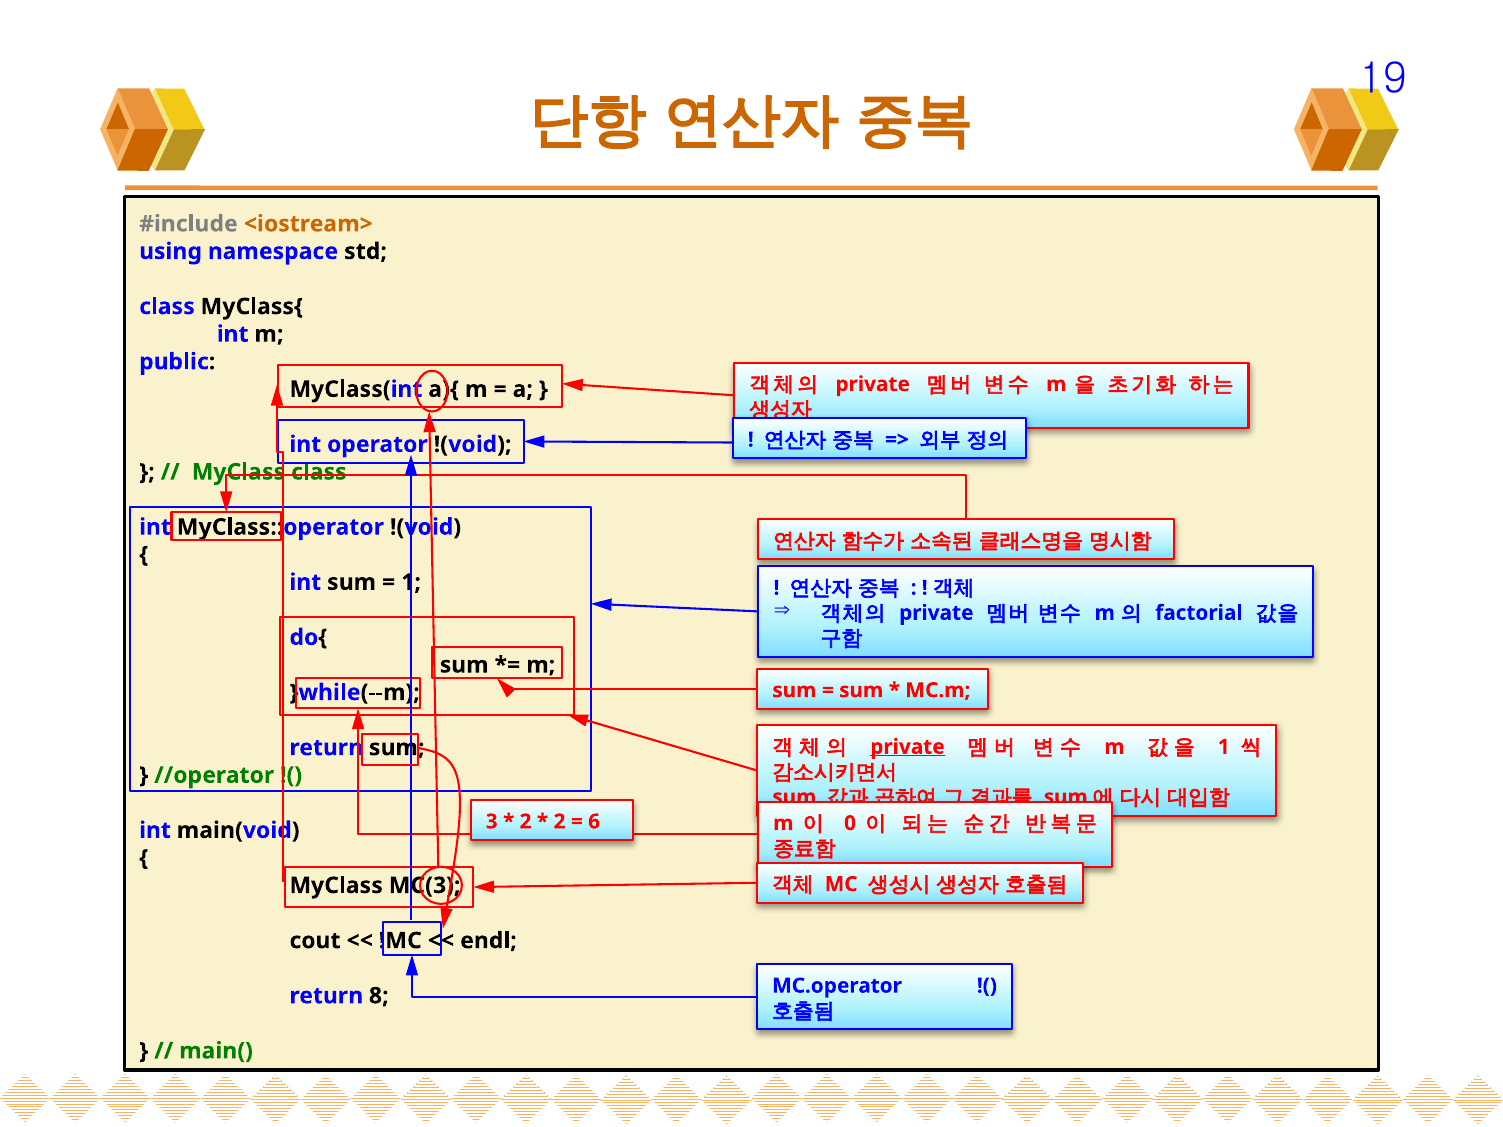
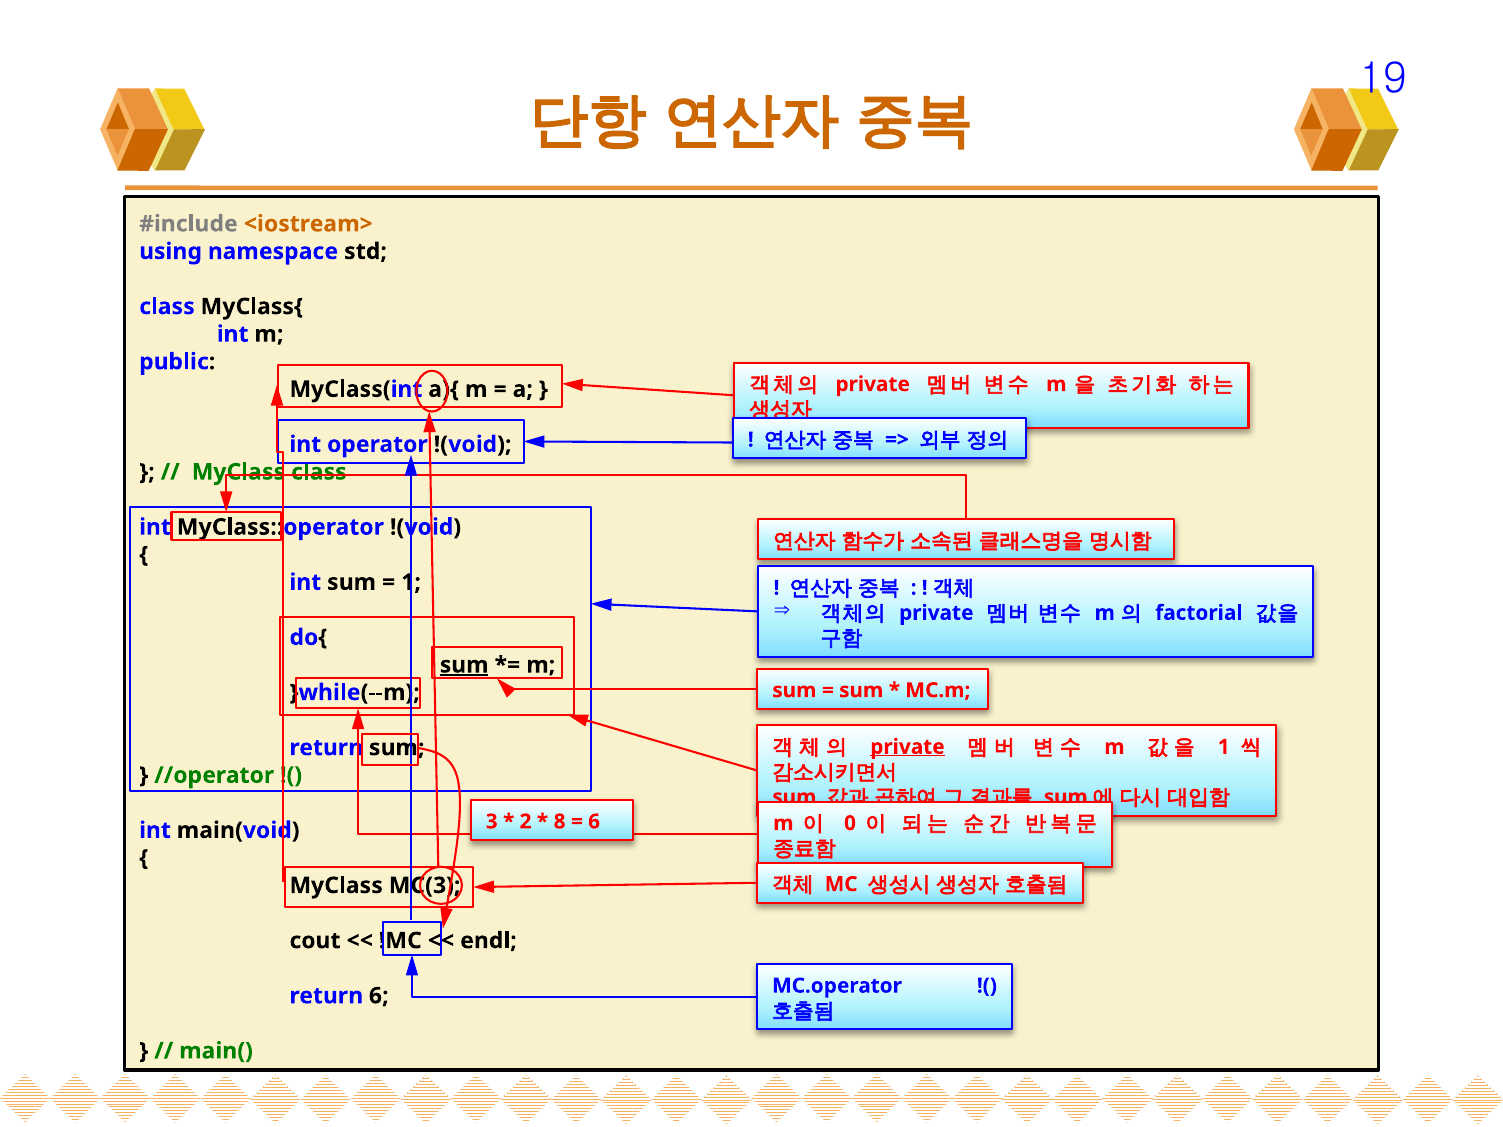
sum underline: none -> present (464, 665)
2: 2 -> 8 (560, 822)
return 8: 8 -> 6 (379, 996)
